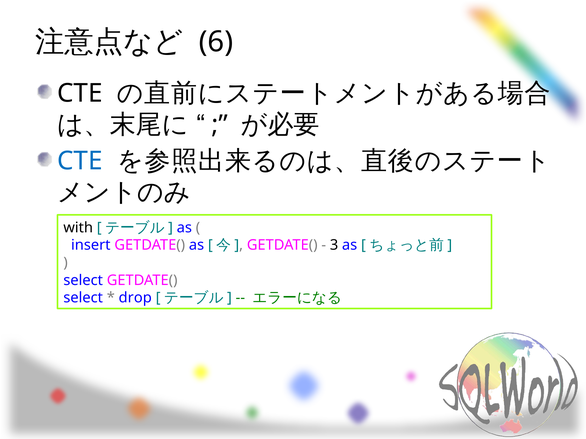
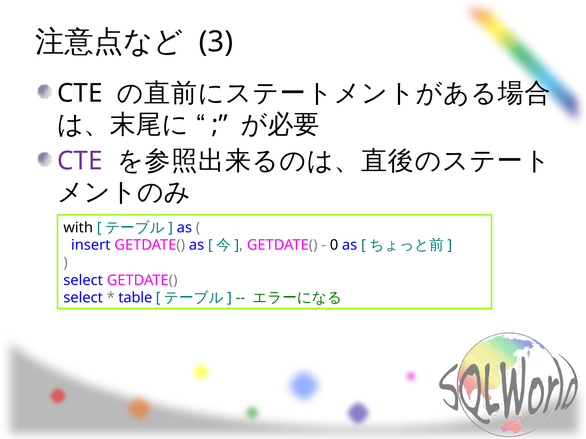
6: 6 -> 3 (216, 42)
CTE colour: blue -> purple (80, 161)
3: 3 -> 0 (334, 245)
drop: drop -> table (135, 298)
